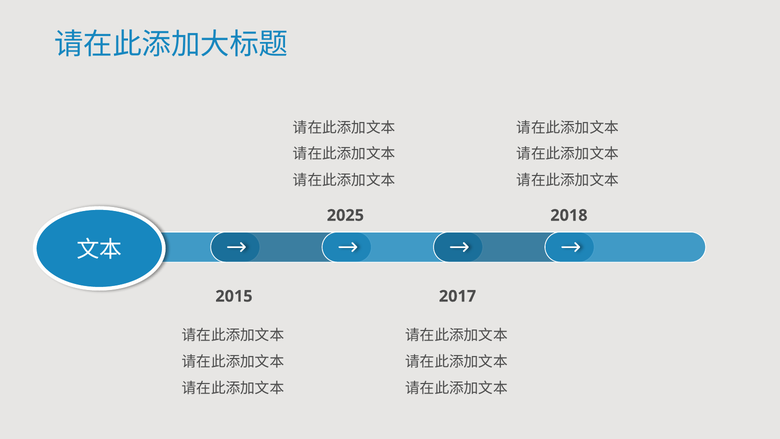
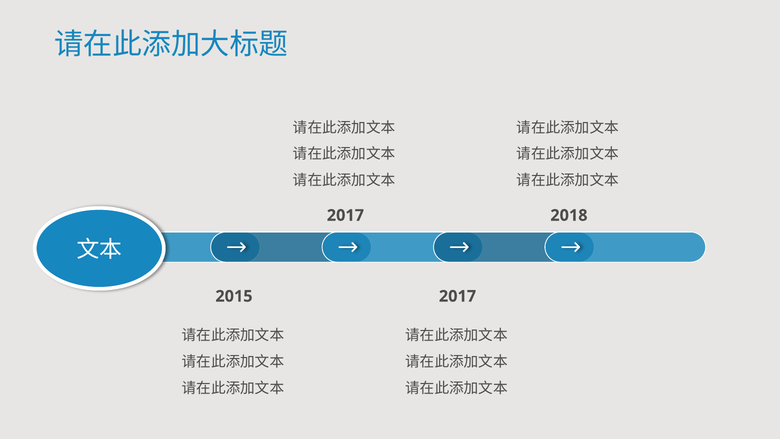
2025: 2025 -> 2017 (345, 215)
